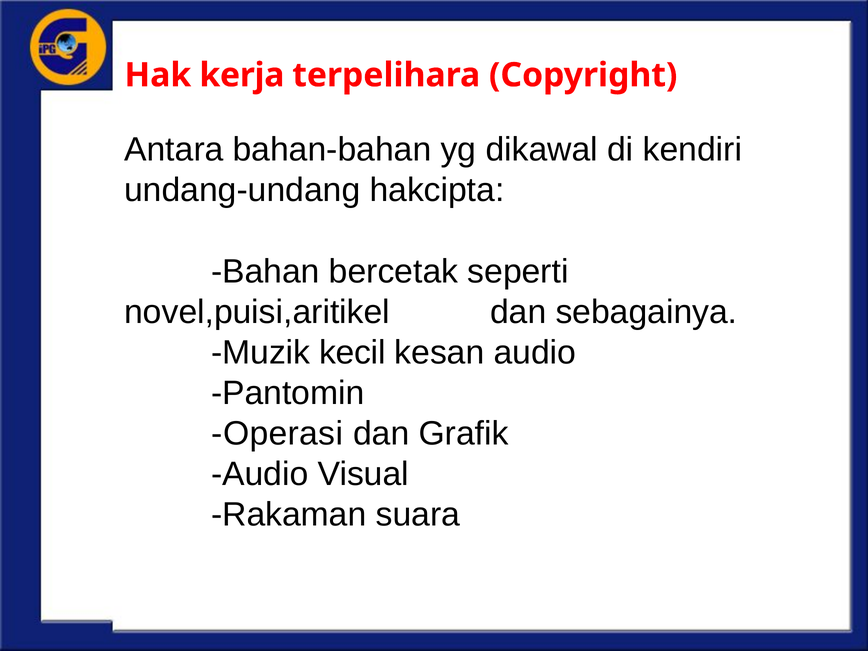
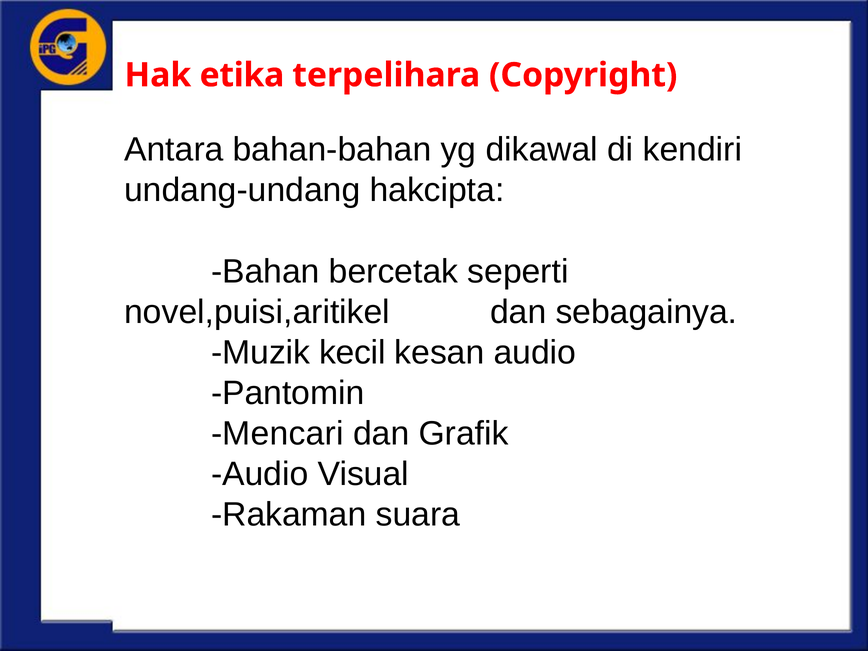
kerja: kerja -> etika (242, 75)
Operasi: Operasi -> Mencari (277, 434)
